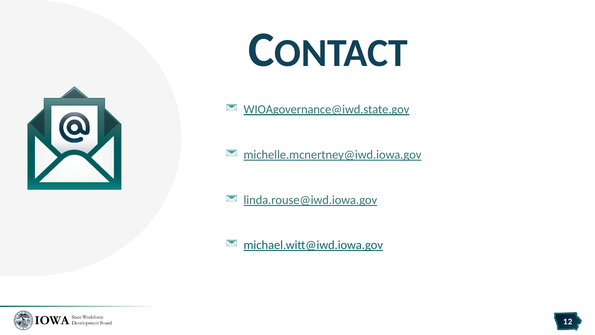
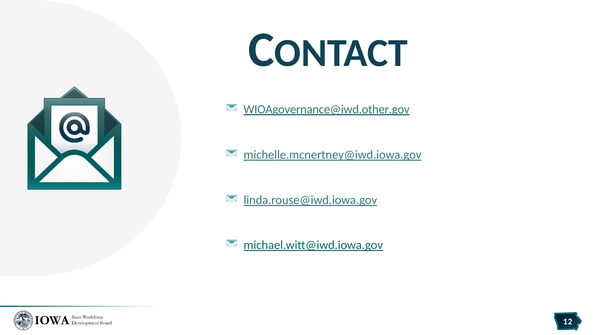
WIOAgovernance@iwd.state.gov: WIOAgovernance@iwd.state.gov -> WIOAgovernance@iwd.other.gov (326, 109)
